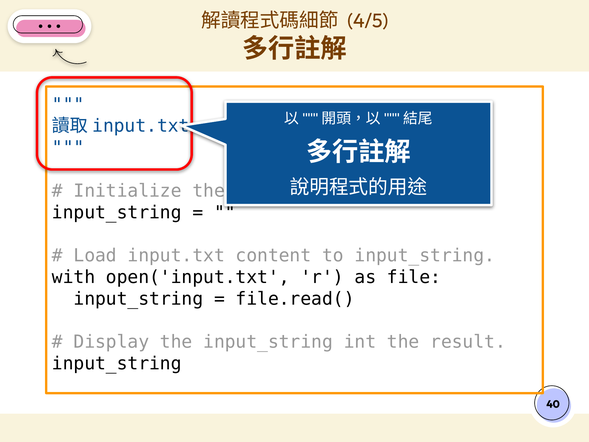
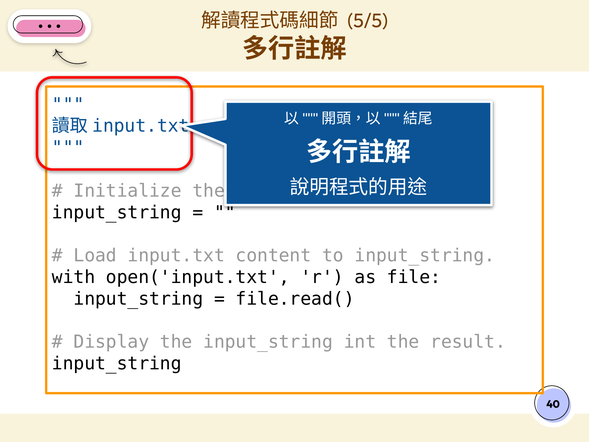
4/5: 4/5 -> 5/5 (368, 21)
